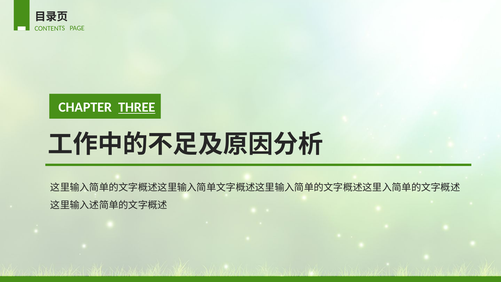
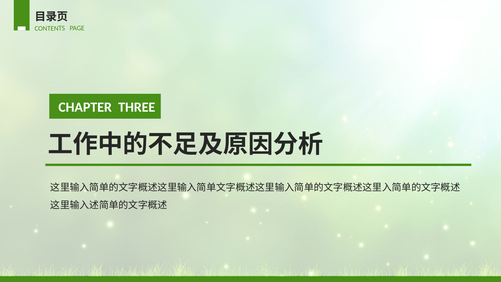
THREE underline: present -> none (137, 107)
